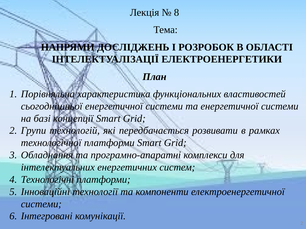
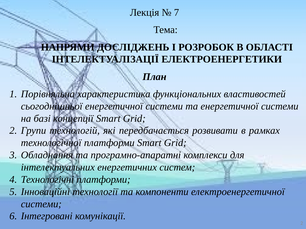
8: 8 -> 7 (177, 13)
